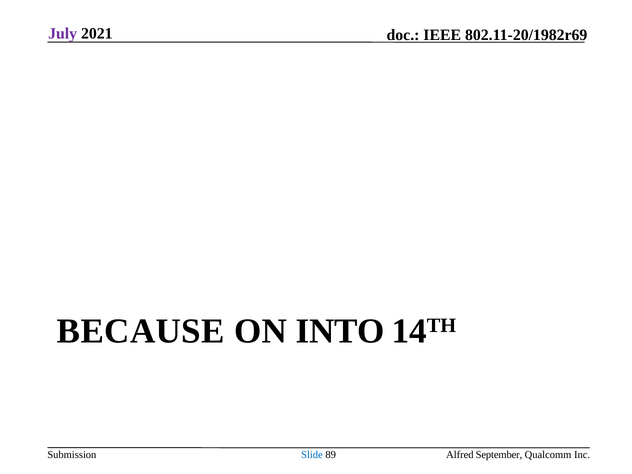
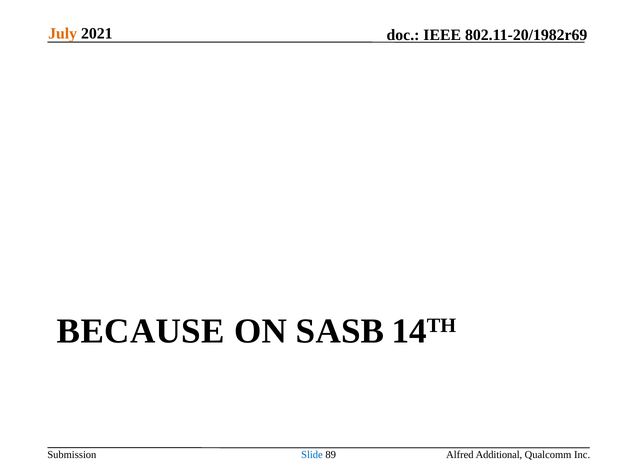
July colour: purple -> orange (63, 34)
INTO: INTO -> SASB (340, 331)
September: September -> Additional (499, 455)
